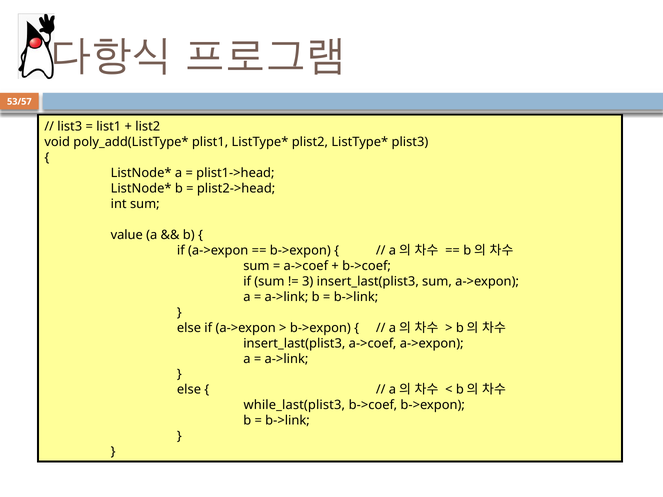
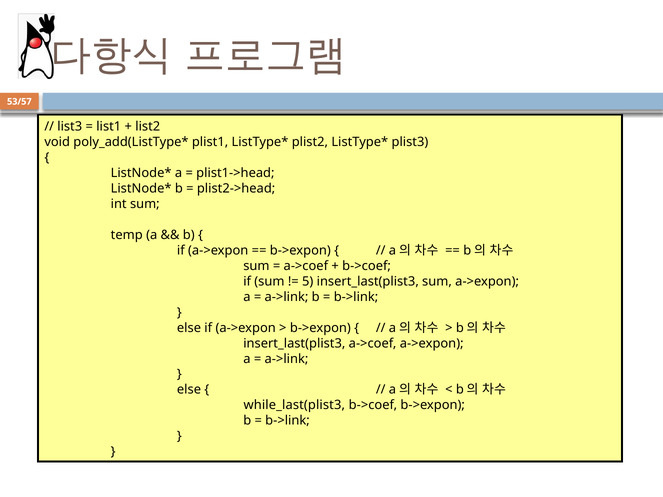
value: value -> temp (127, 235)
3: 3 -> 5 (308, 282)
